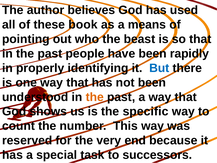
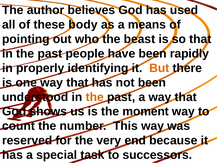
book: book -> body (83, 25)
But colour: blue -> orange (159, 68)
specific: specific -> moment (146, 111)
